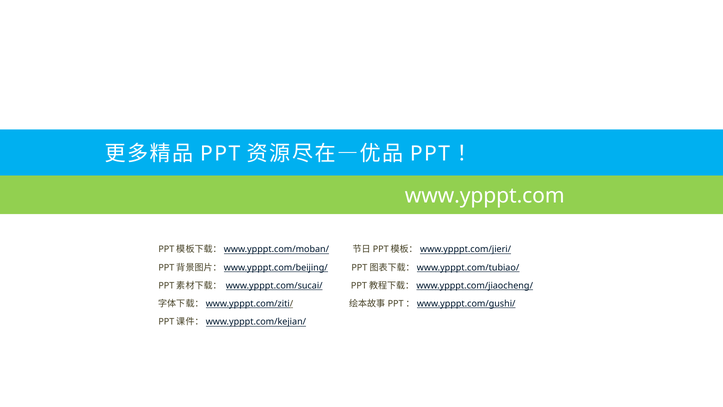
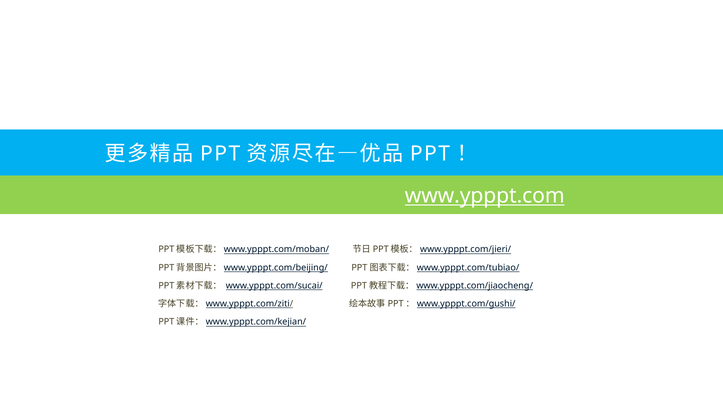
www.ypppt.com underline: none -> present (485, 196)
